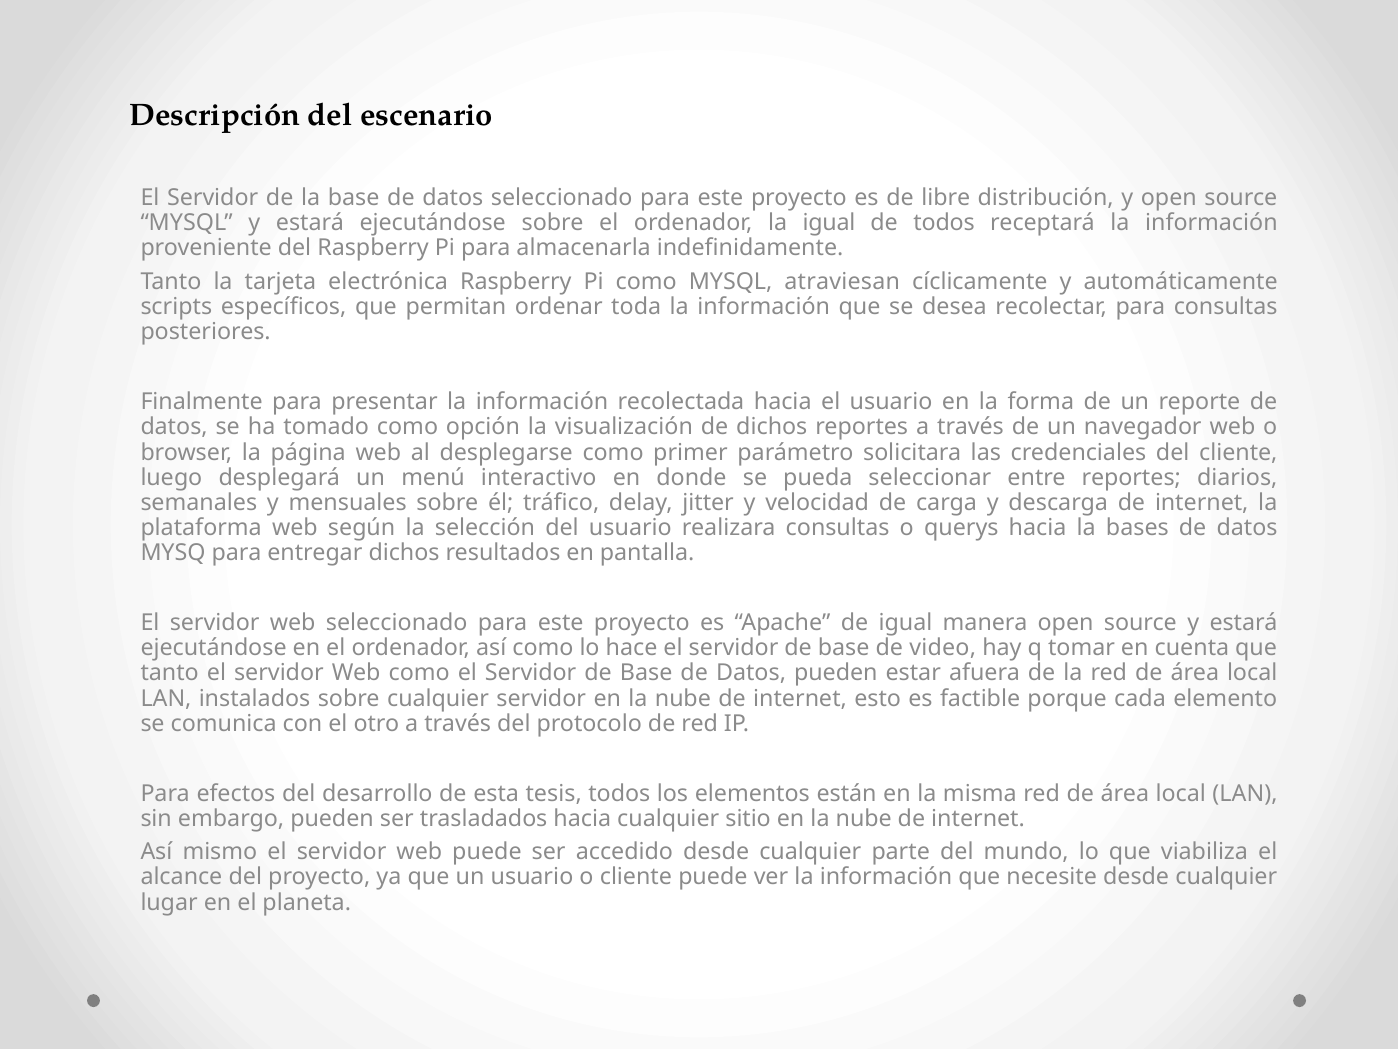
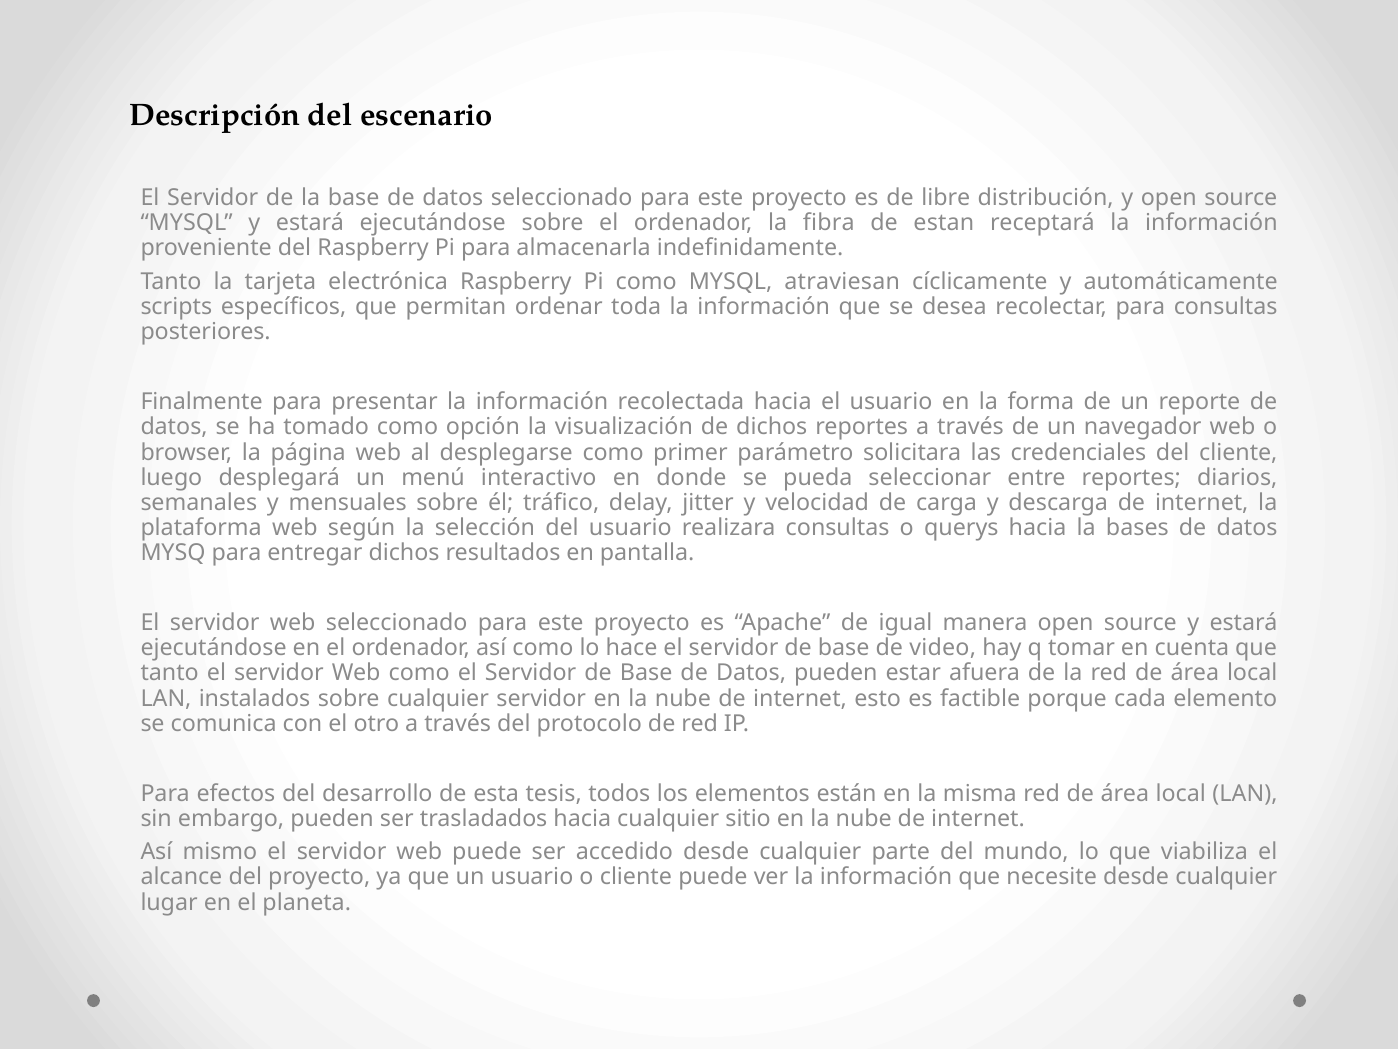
la igual: igual -> fibra (829, 223)
de todos: todos -> estan (944, 223)
